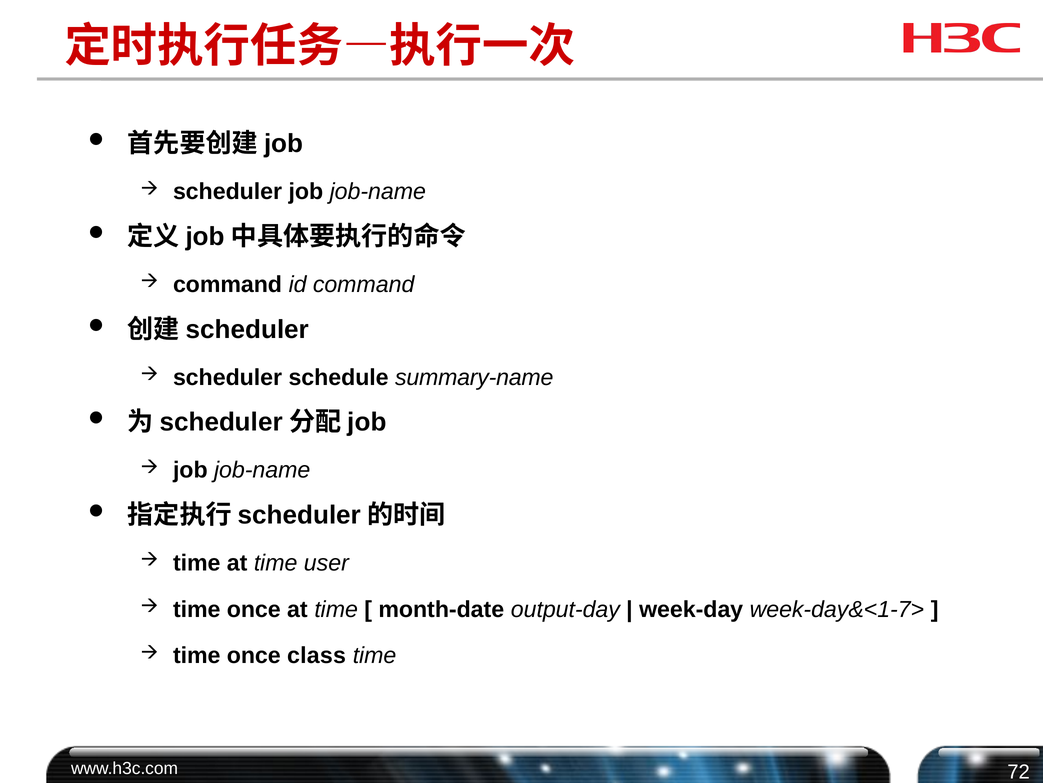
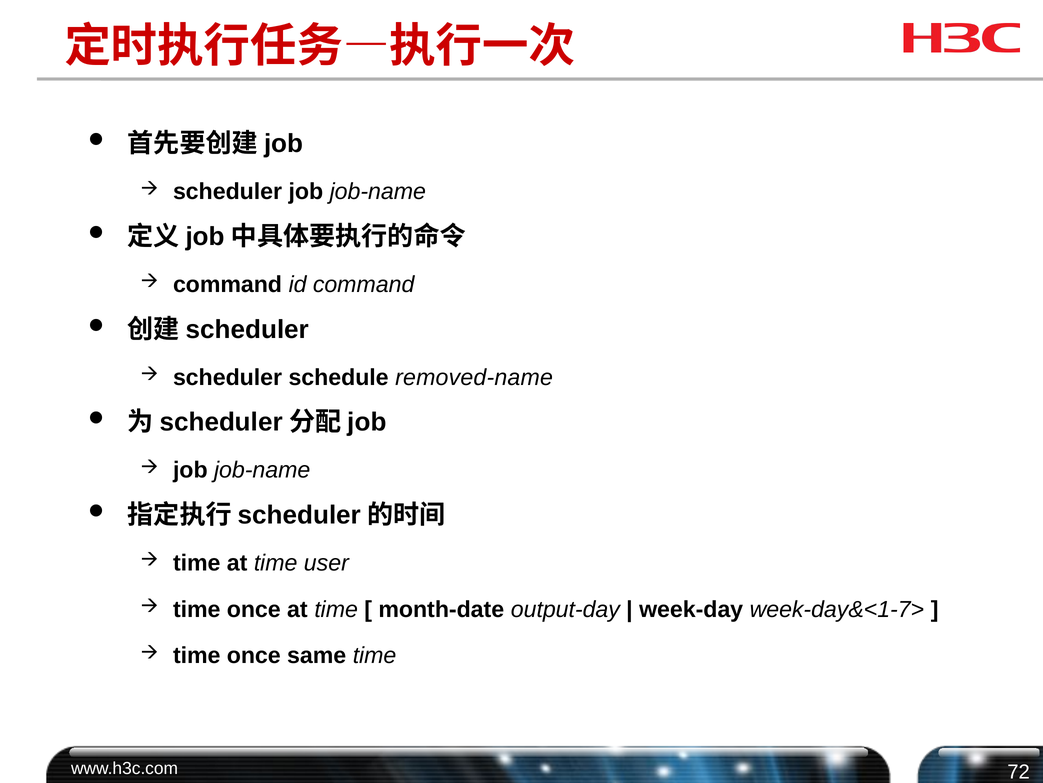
summary-name: summary-name -> removed-name (474, 377)
class: class -> same (317, 655)
